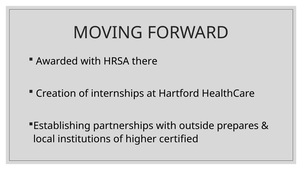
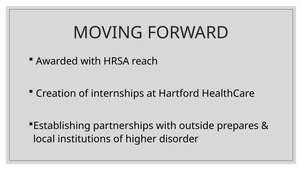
there: there -> reach (145, 61)
certified: certified -> disorder (179, 139)
